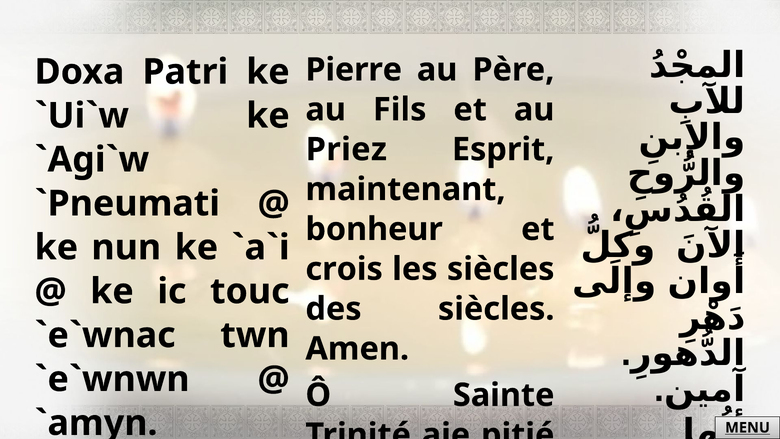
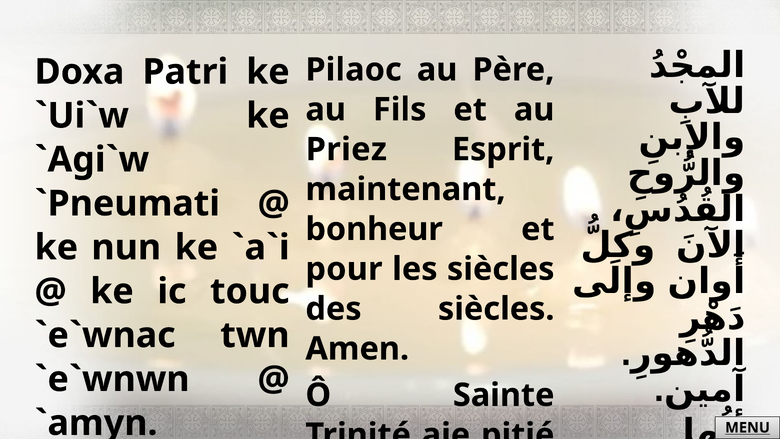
Pierre: Pierre -> Pilaoc (354, 70)
crois: crois -> pour (344, 269)
